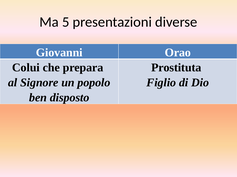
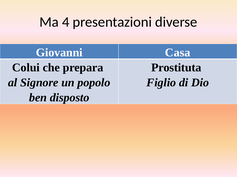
5: 5 -> 4 (66, 22)
Orao: Orao -> Casa (178, 53)
